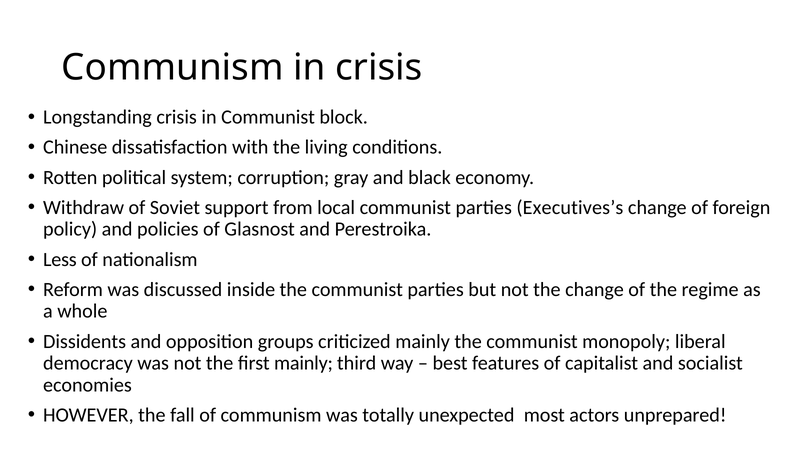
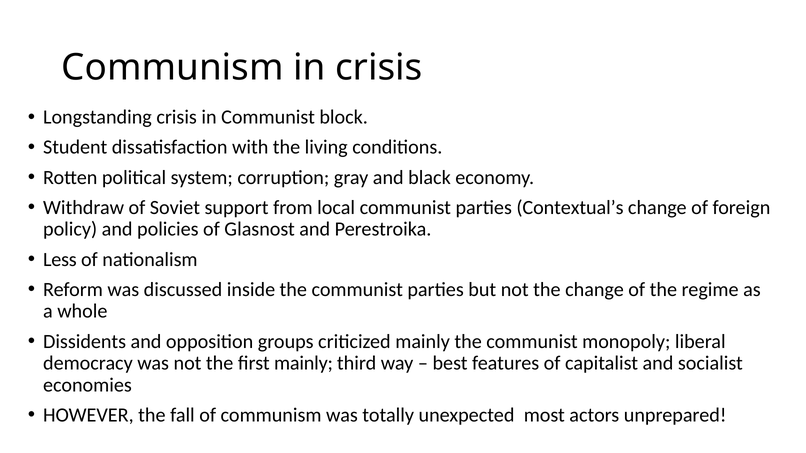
Chinese: Chinese -> Student (75, 147)
Executives’s: Executives’s -> Contextual’s (570, 208)
